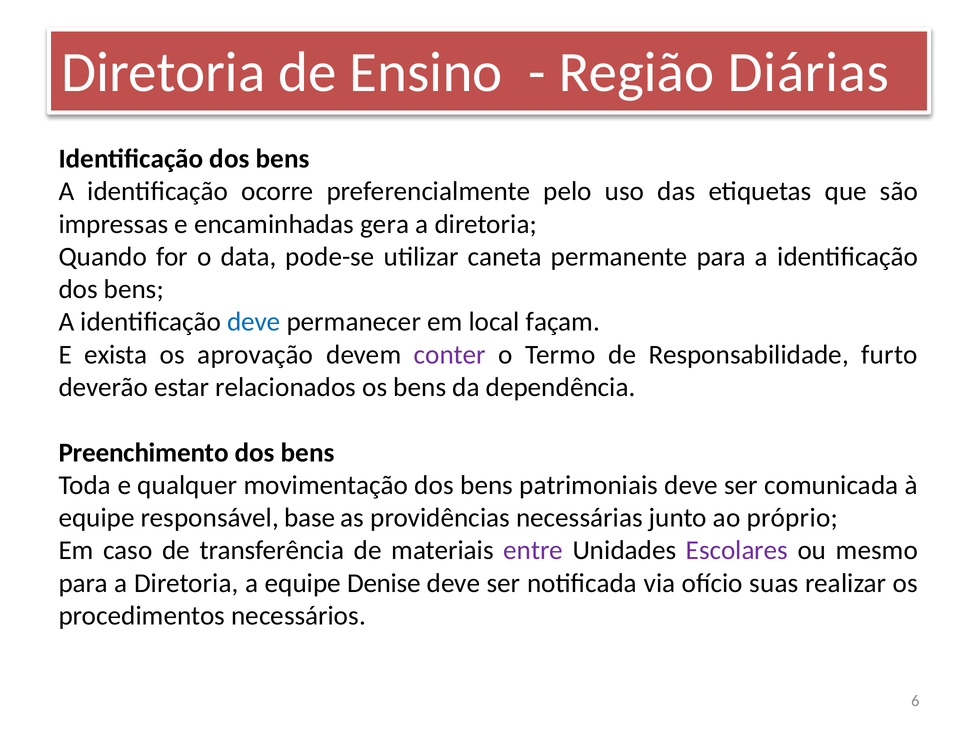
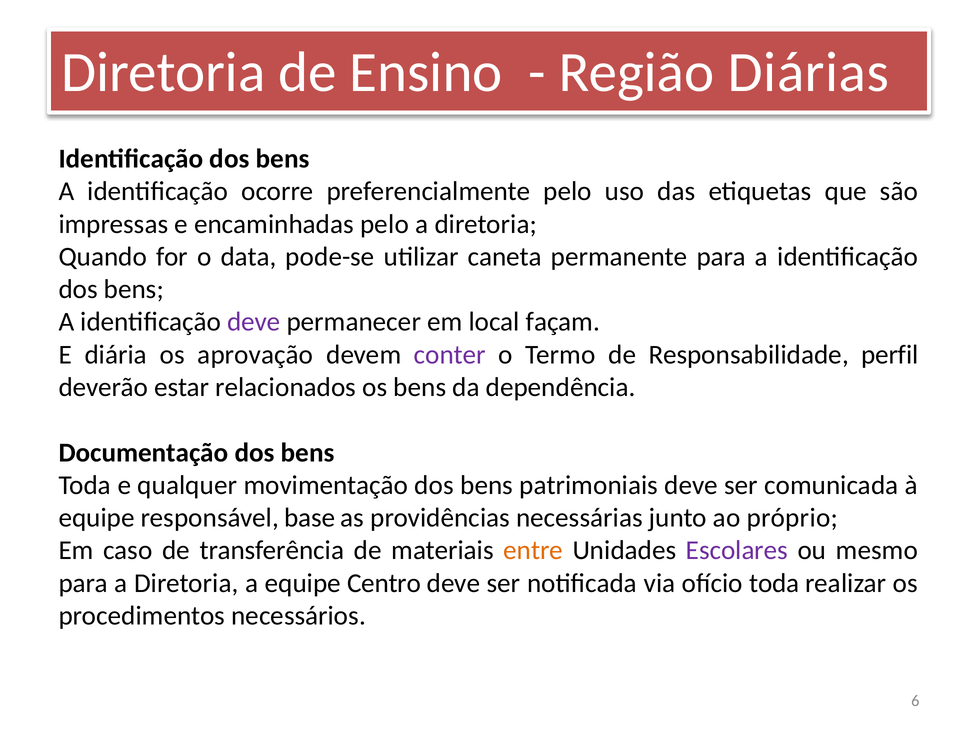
encaminhadas gera: gera -> pelo (384, 224)
deve colour: blue -> purple (254, 322)
exista: exista -> diária (116, 354)
furto: furto -> perfil (890, 354)
Preenchimento: Preenchimento -> Documentação (143, 452)
entre colour: purple -> orange (533, 550)
Denise: Denise -> Centro (384, 583)
ofício suas: suas -> toda (774, 583)
